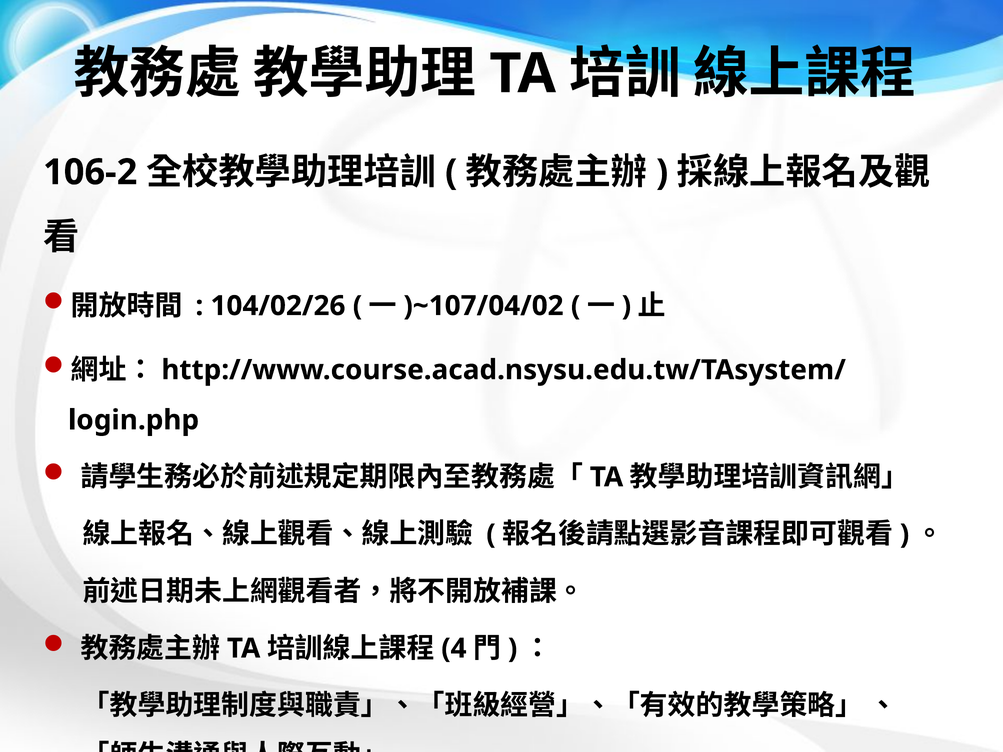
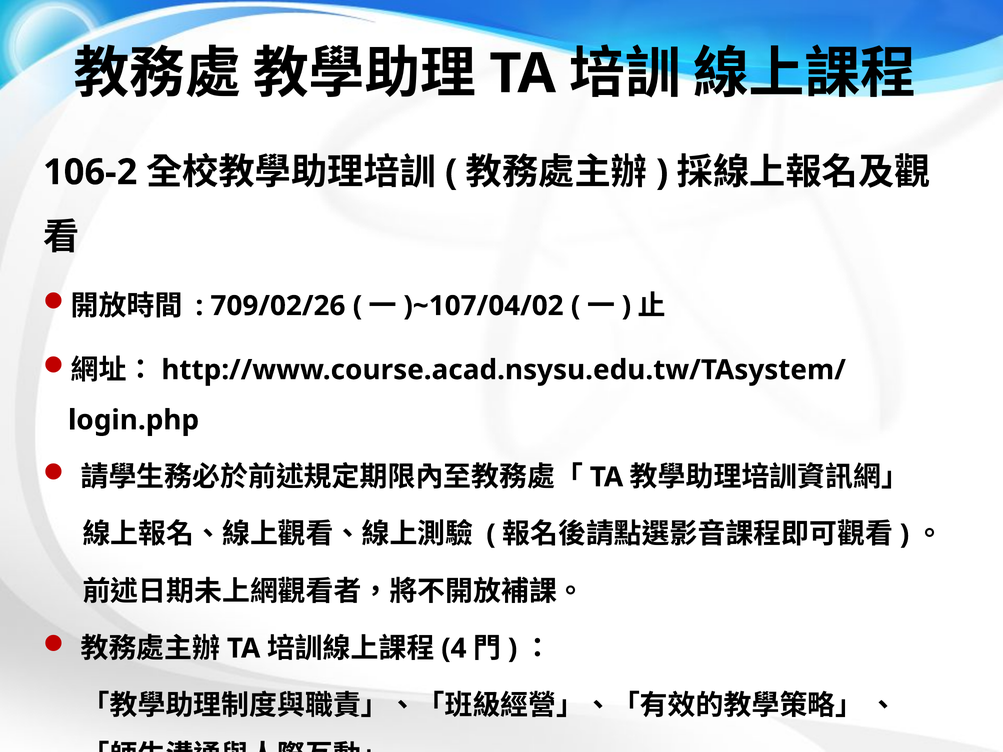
104/02/26: 104/02/26 -> 709/02/26 (278, 306)
